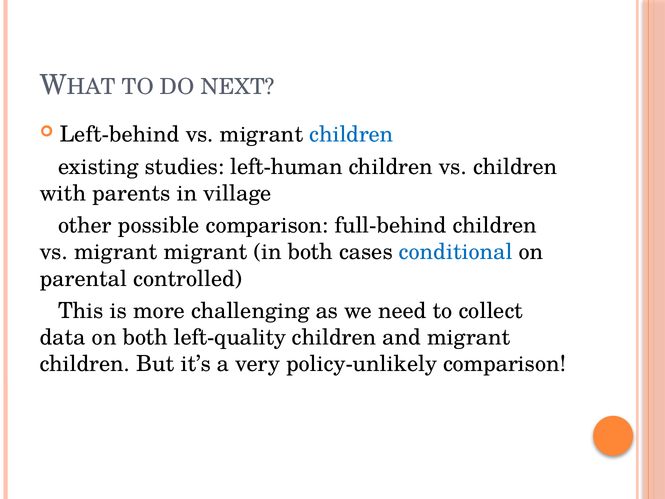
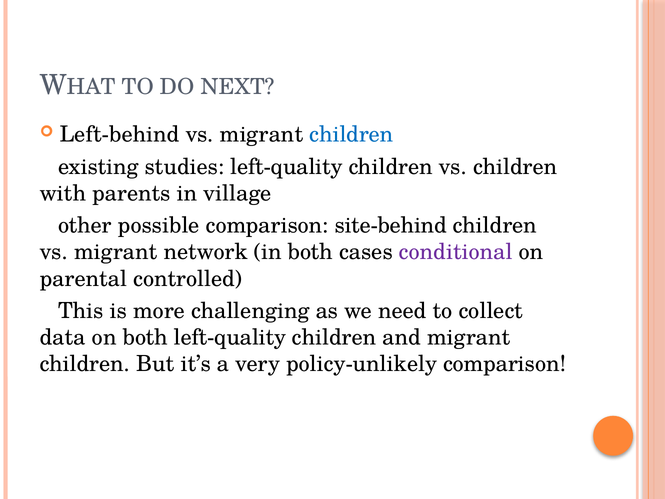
studies left-human: left-human -> left-quality (287, 167)
full-behind: full-behind -> site-behind (391, 225)
migrant migrant: migrant -> network (206, 252)
conditional colour: blue -> purple (456, 252)
